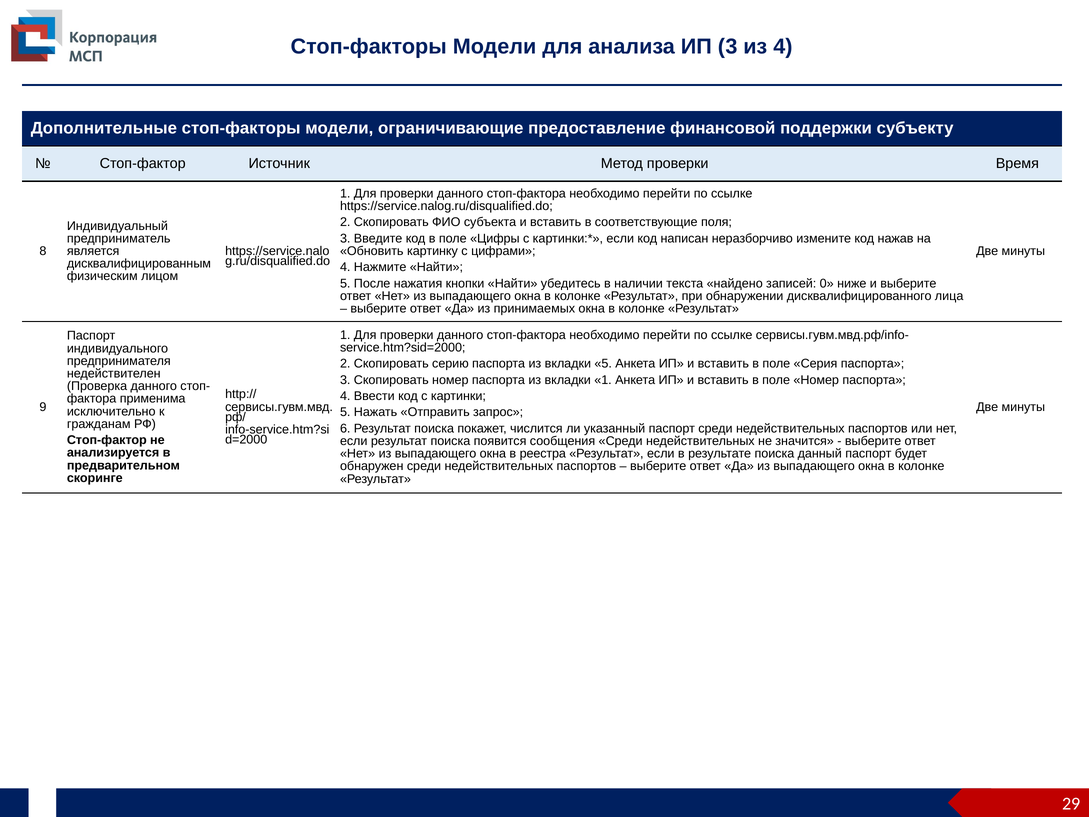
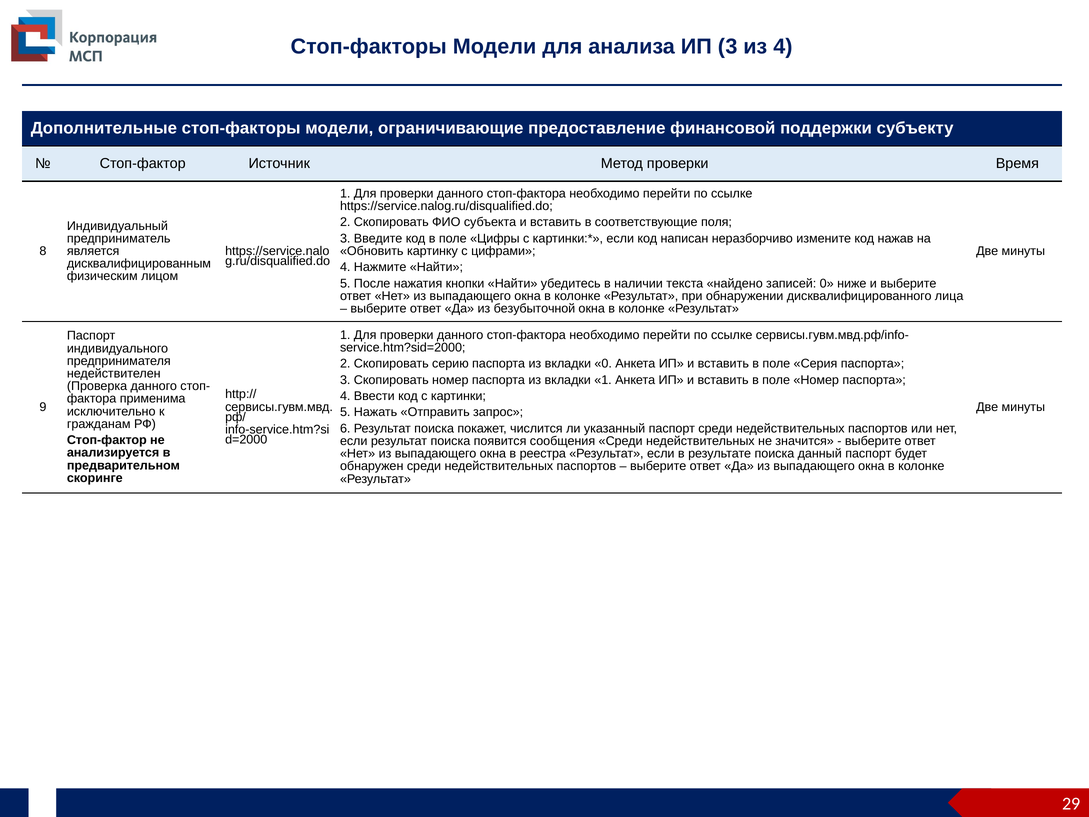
принимаемых: принимаемых -> безубыточной (534, 309)
вкладки 5: 5 -> 0 (603, 364)
